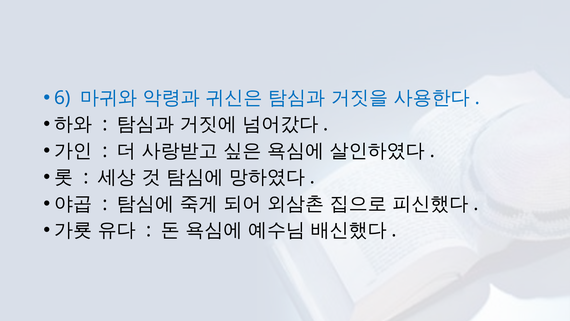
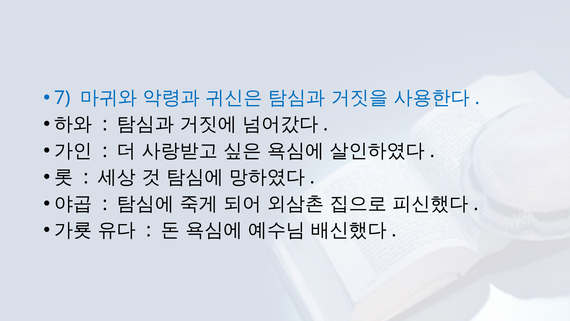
6: 6 -> 7 (62, 98)
